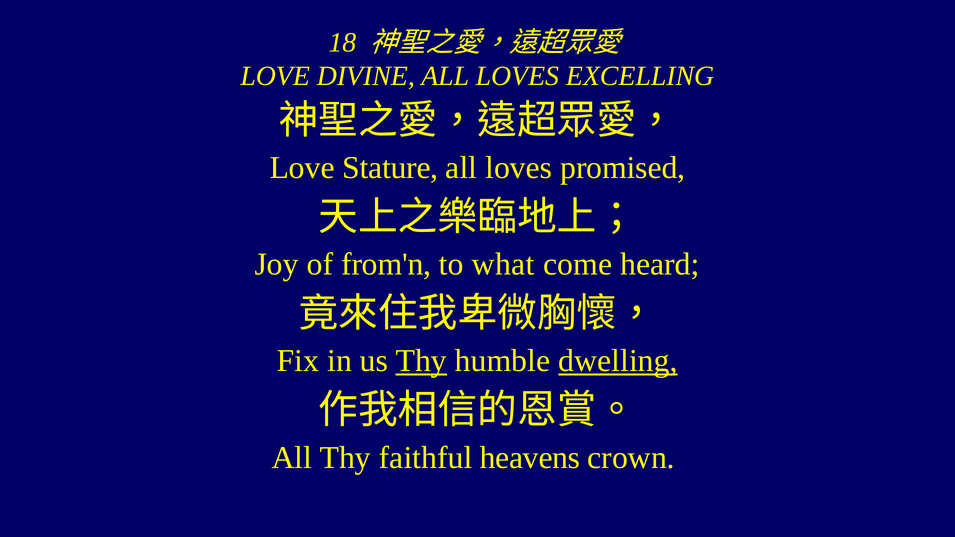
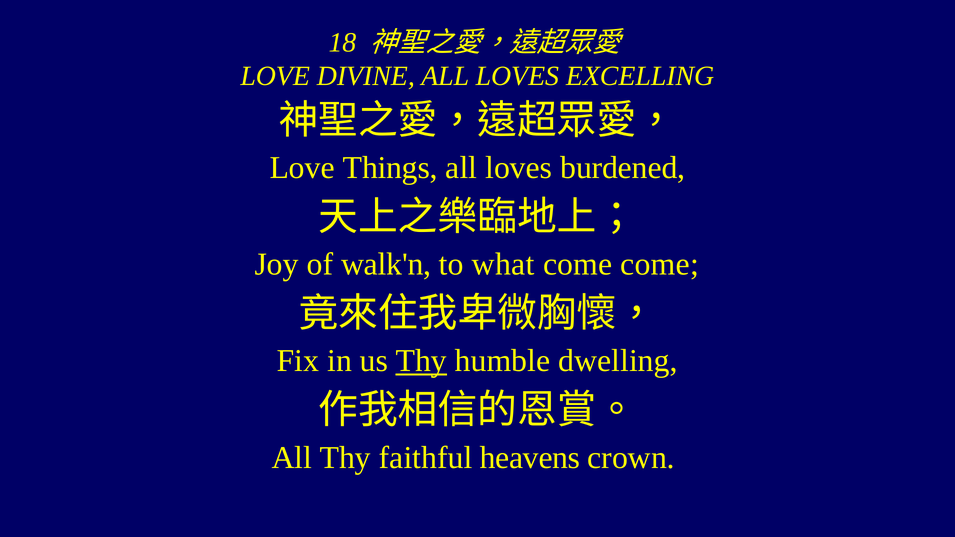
Stature: Stature -> Things (390, 168)
promised: promised -> burdened (623, 168)
from'n: from'n -> walk'n (386, 264)
come heard: heard -> come (660, 264)
dwelling underline: present -> none (618, 361)
